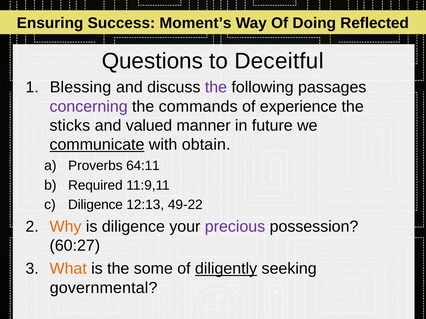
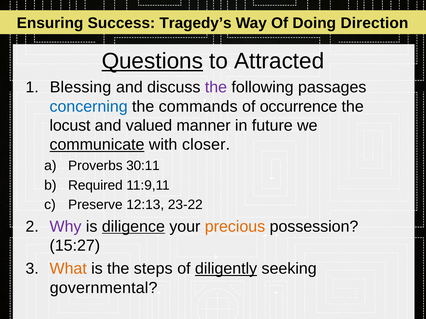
Moment’s: Moment’s -> Tragedy’s (196, 23)
Reflected: Reflected -> Direction (374, 23)
Questions underline: none -> present (152, 61)
Deceitful: Deceitful -> Attracted (279, 61)
concerning colour: purple -> blue (89, 107)
experience: experience -> occurrence (299, 107)
sticks: sticks -> locust (70, 126)
obtain: obtain -> closer (206, 145)
64:11: 64:11 -> 30:11 (143, 166)
Diligence: Diligence -> Preserve (95, 205)
49-22: 49-22 -> 23-22 (185, 205)
Why colour: orange -> purple (65, 227)
diligence underline: none -> present (133, 227)
precious colour: purple -> orange (235, 227)
60:27: 60:27 -> 15:27 (75, 246)
some: some -> steps (153, 269)
